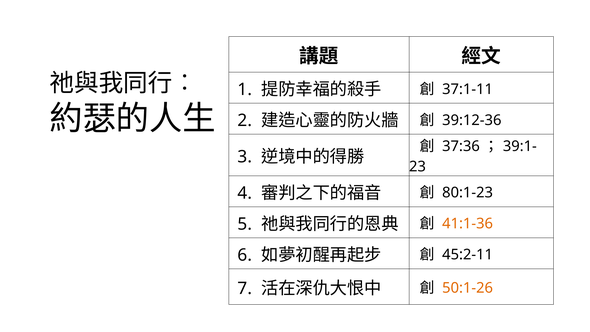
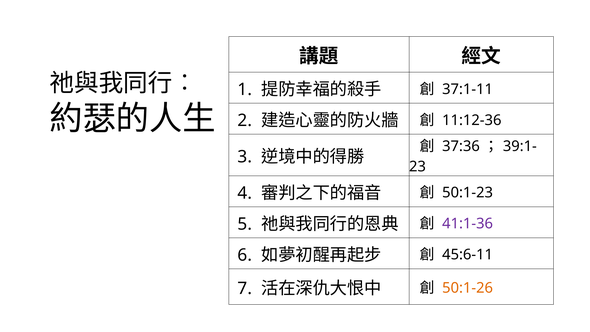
39:12-36: 39:12-36 -> 11:12-36 (472, 120)
80:1-23: 80:1-23 -> 50:1-23 (468, 193)
41:1-36 colour: orange -> purple (468, 224)
45:2-11: 45:2-11 -> 45:6-11 (468, 255)
